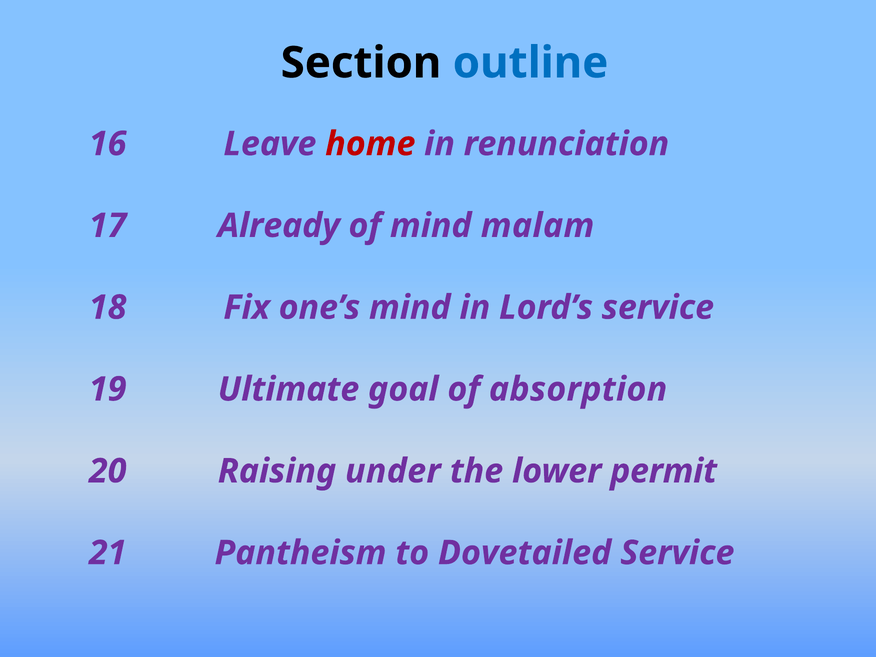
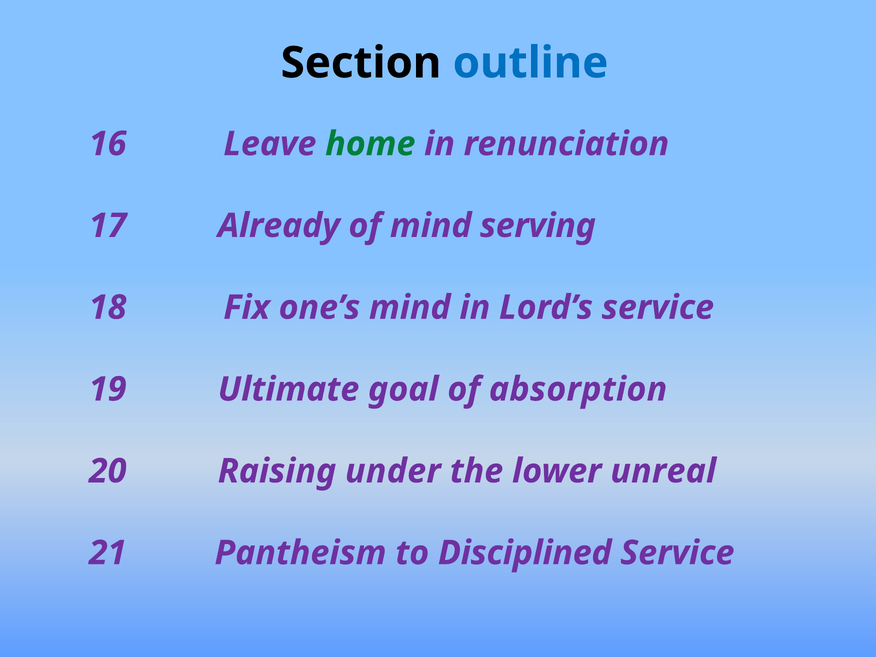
home colour: red -> green (370, 144)
malam: malam -> serving (538, 226)
permit: permit -> unreal (663, 471)
Dovetailed: Dovetailed -> Disciplined (525, 553)
